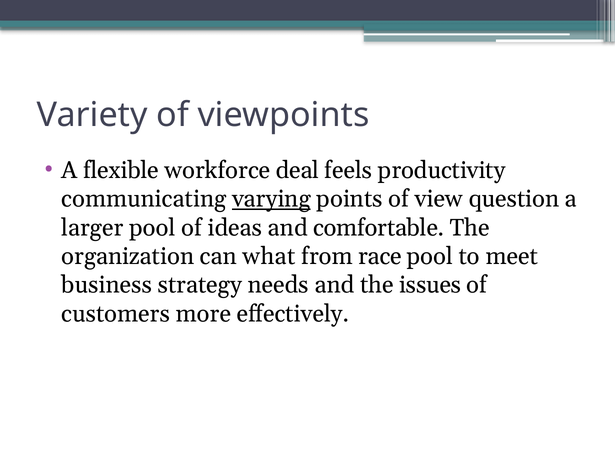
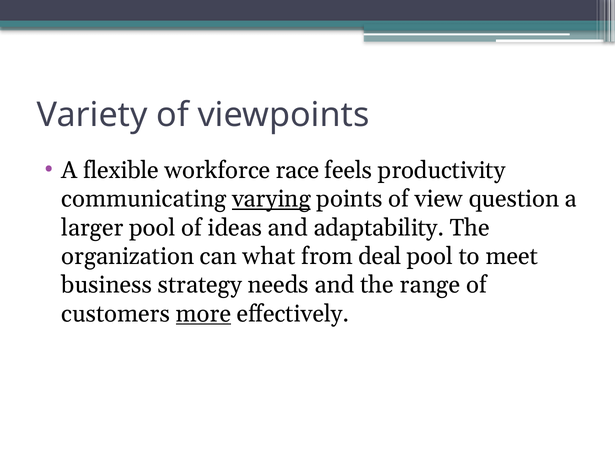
deal: deal -> race (297, 170)
comfortable: comfortable -> adaptability (379, 228)
race: race -> deal (380, 256)
issues: issues -> range (430, 285)
more underline: none -> present (203, 314)
